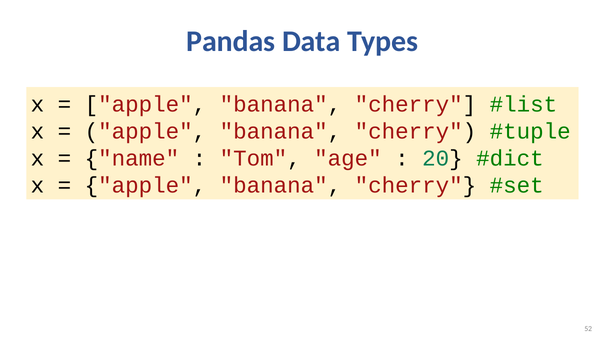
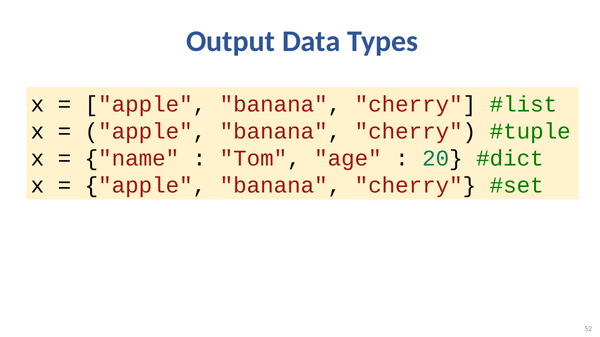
Pandas: Pandas -> Output (231, 41)
